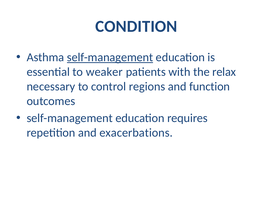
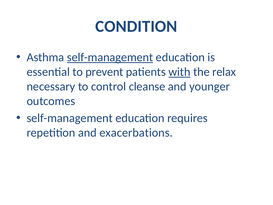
weaker: weaker -> prevent (104, 72)
with underline: none -> present (179, 72)
regions: regions -> cleanse (147, 86)
function: function -> younger (210, 86)
